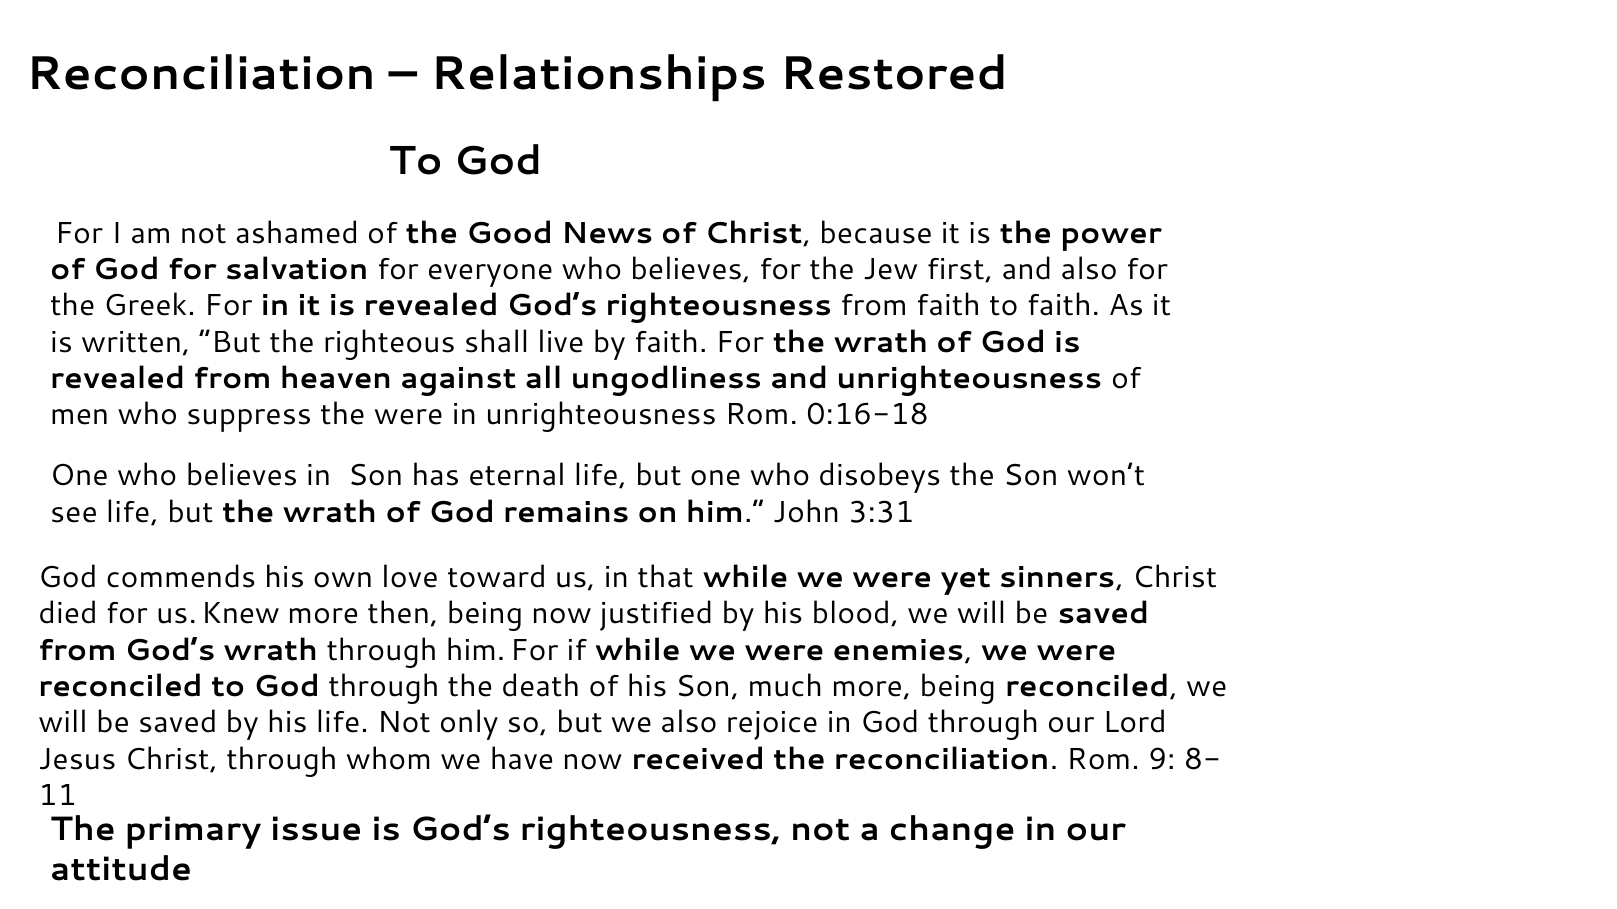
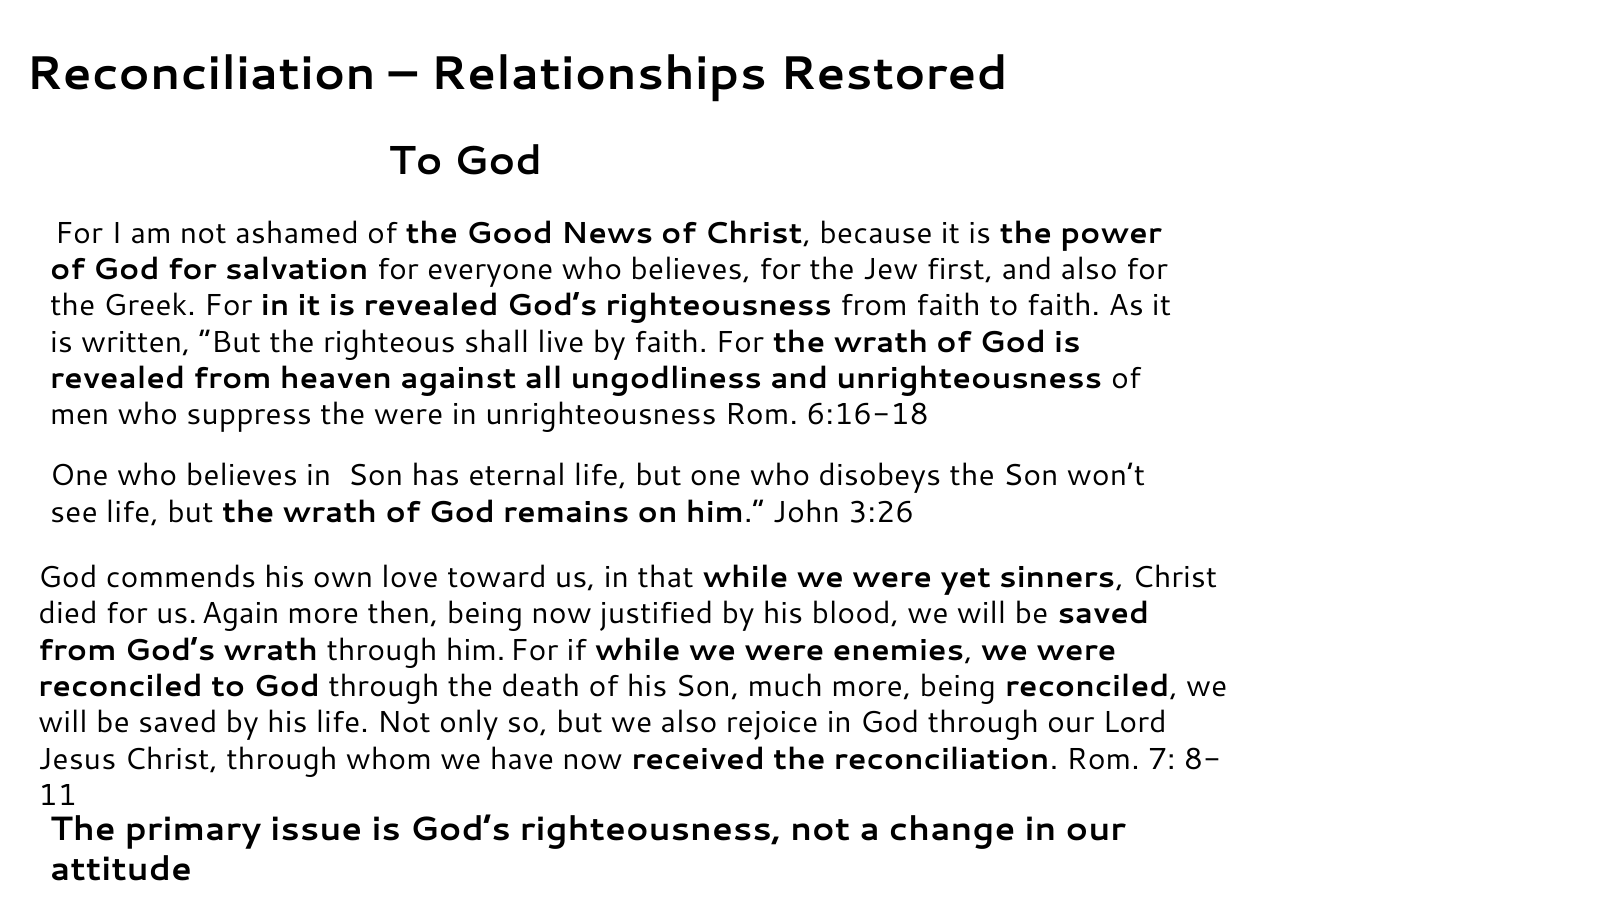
0:16-18: 0:16-18 -> 6:16-18 (868, 415)
3:31: 3:31 -> 3:26 (881, 513)
Knew: Knew -> Again (241, 614)
9: 9 -> 7 (1162, 760)
